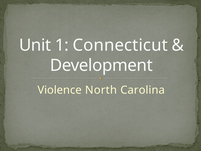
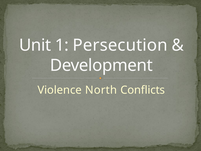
Connecticut: Connecticut -> Persecution (120, 45)
Carolina: Carolina -> Conflicts (143, 90)
